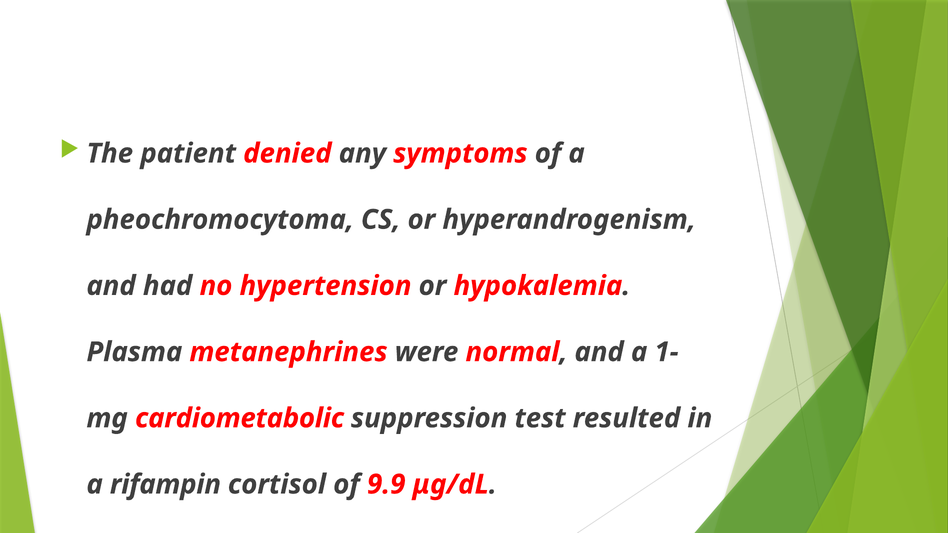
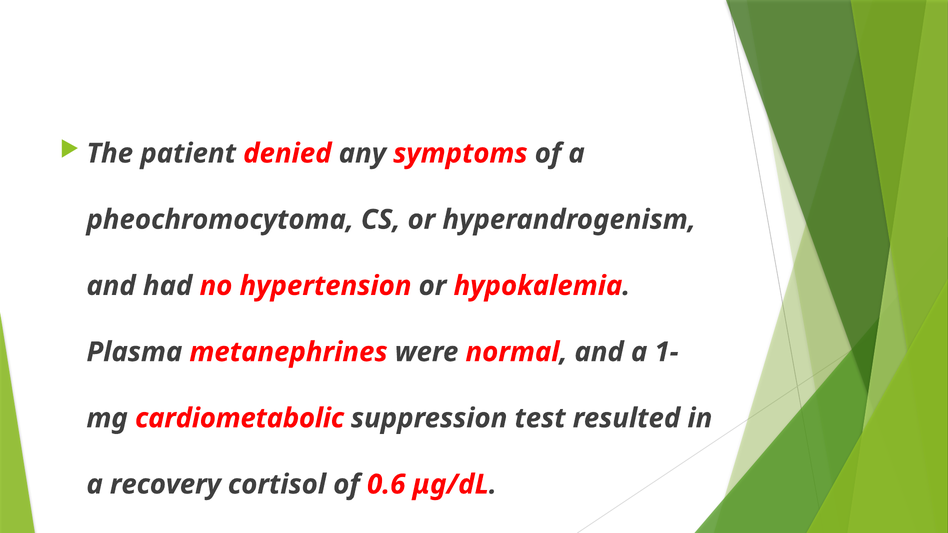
rifampin: rifampin -> recovery (165, 485)
9.9: 9.9 -> 0.6 (386, 485)
